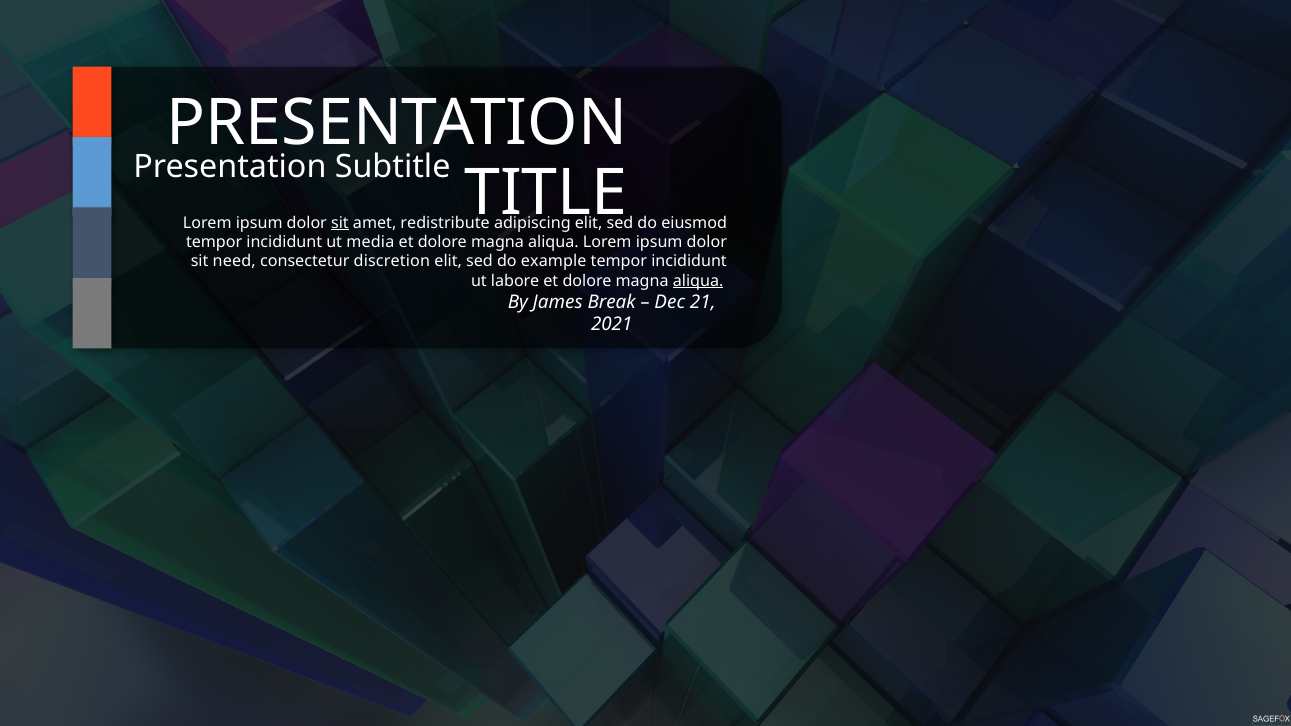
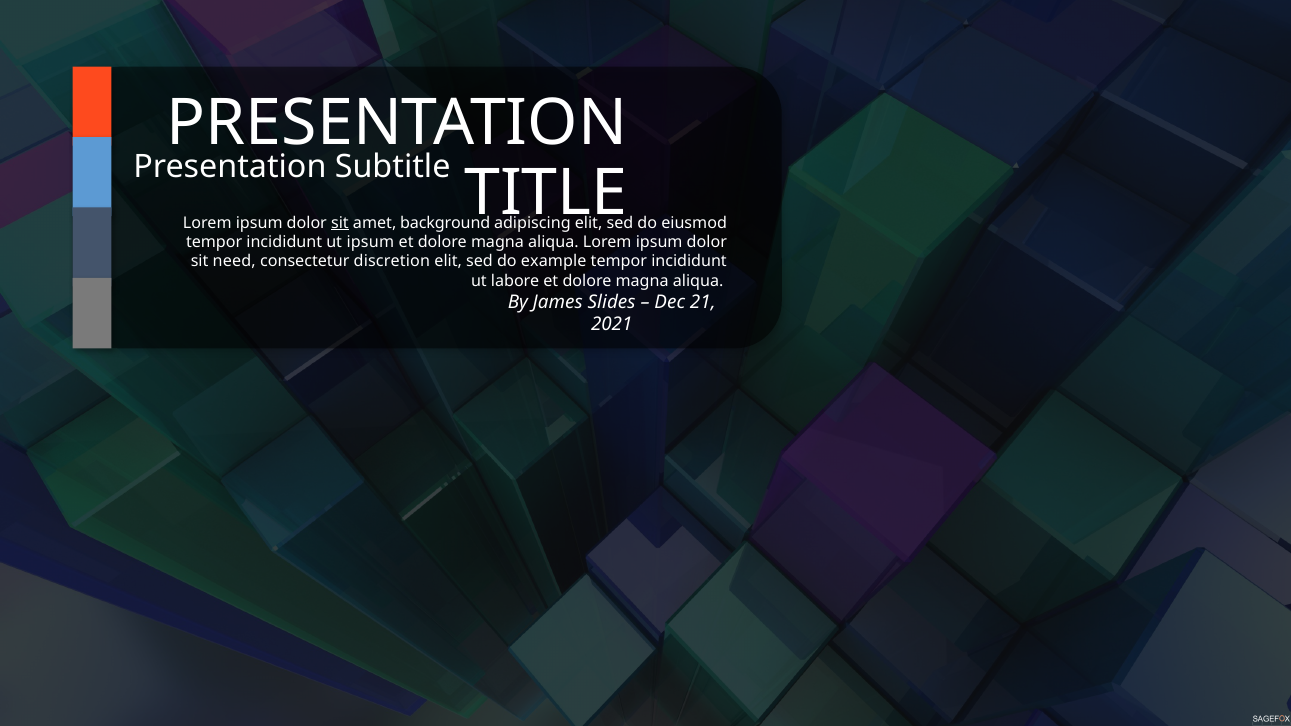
redistribute: redistribute -> background (445, 223)
ut media: media -> ipsum (370, 242)
aliqua underline: present -> none (698, 281)
Break: Break -> Slides (612, 302)
